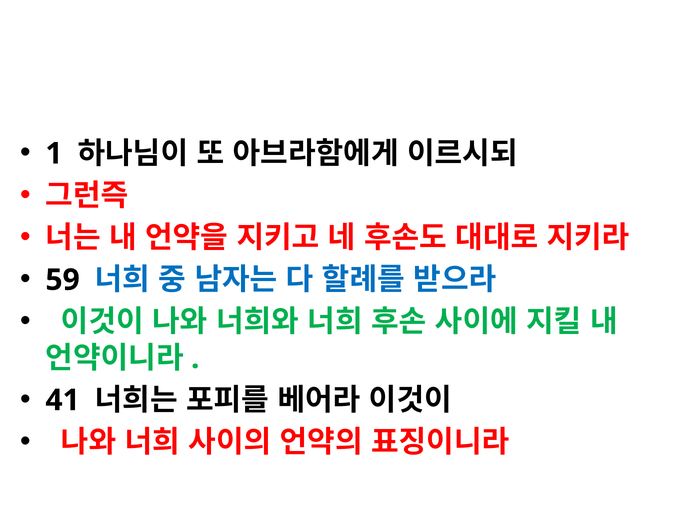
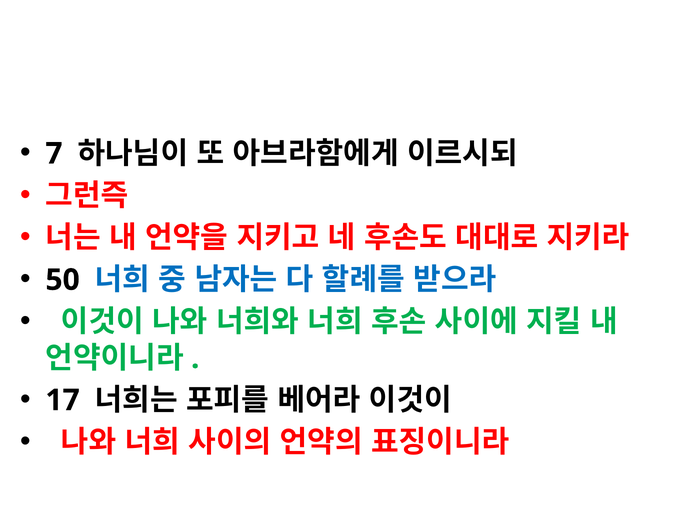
1: 1 -> 7 (54, 154)
59: 59 -> 50 (63, 280)
41: 41 -> 17 (63, 400)
